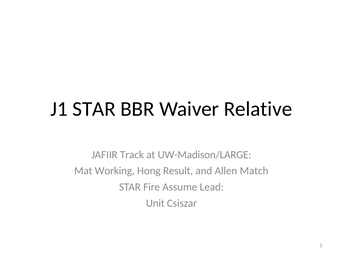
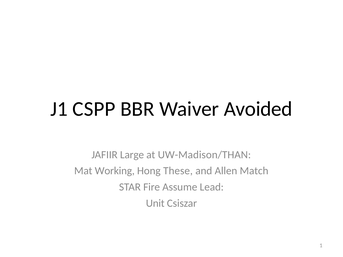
J1 STAR: STAR -> CSPP (94, 109)
Relative: Relative -> Avoided (258, 109)
Track: Track -> Large (132, 155)
UW-Madison/LARGE: UW-Madison/LARGE -> UW-Madison/THAN (204, 155)
Result: Result -> These (178, 171)
